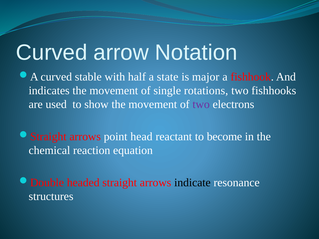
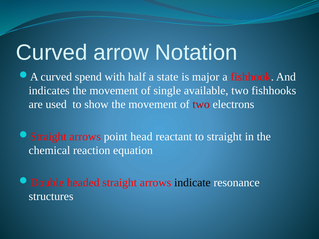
stable: stable -> spend (88, 77)
rotations: rotations -> available (206, 91)
two colour: purple -> red (201, 104)
to become: become -> straight (224, 137)
